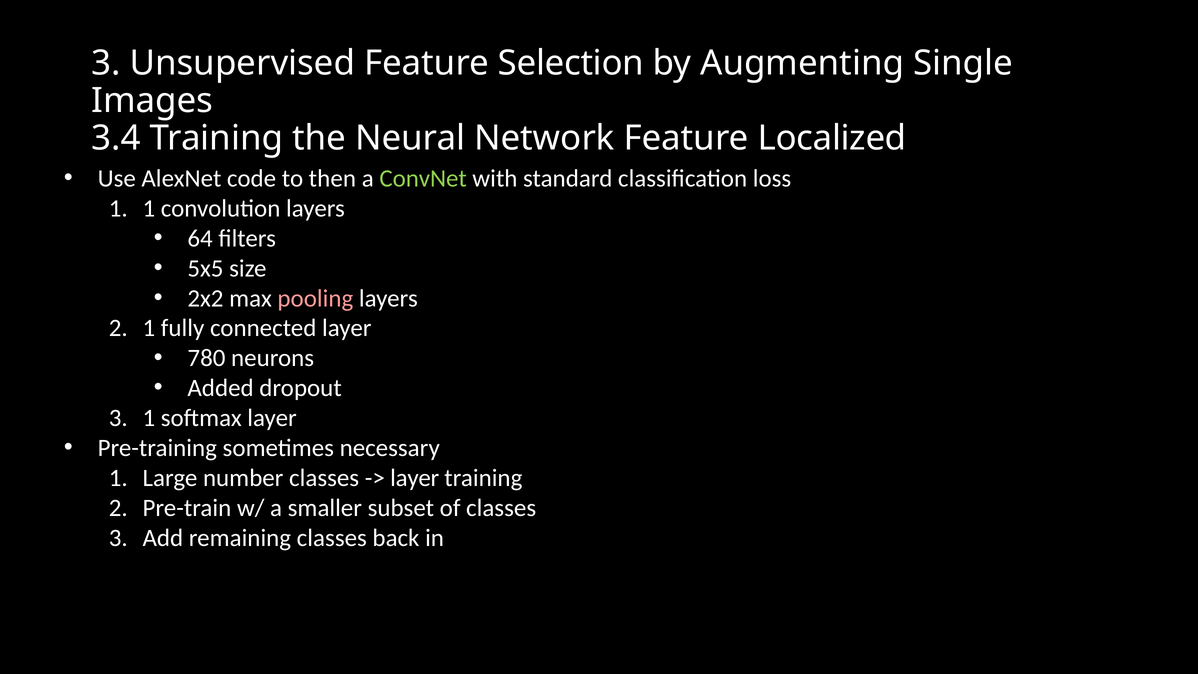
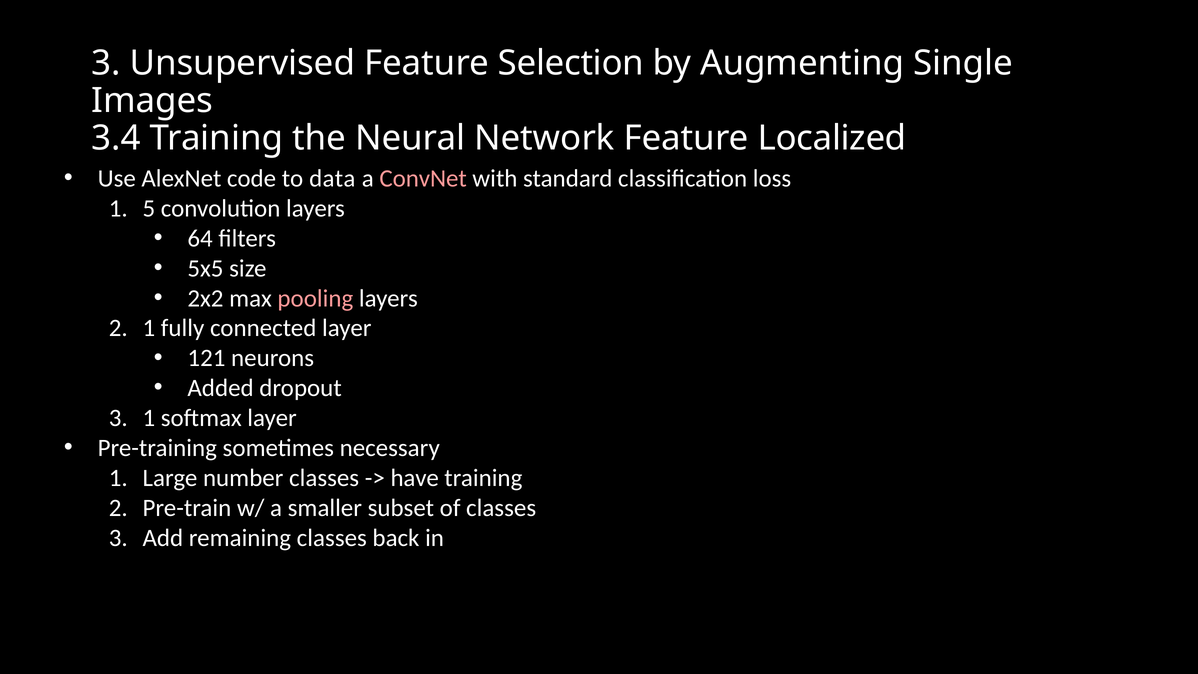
then: then -> data (332, 178)
ConvNet colour: light green -> pink (423, 178)
1 1: 1 -> 5 (149, 208)
780: 780 -> 121 (206, 358)
layer: layer -> have (415, 478)
